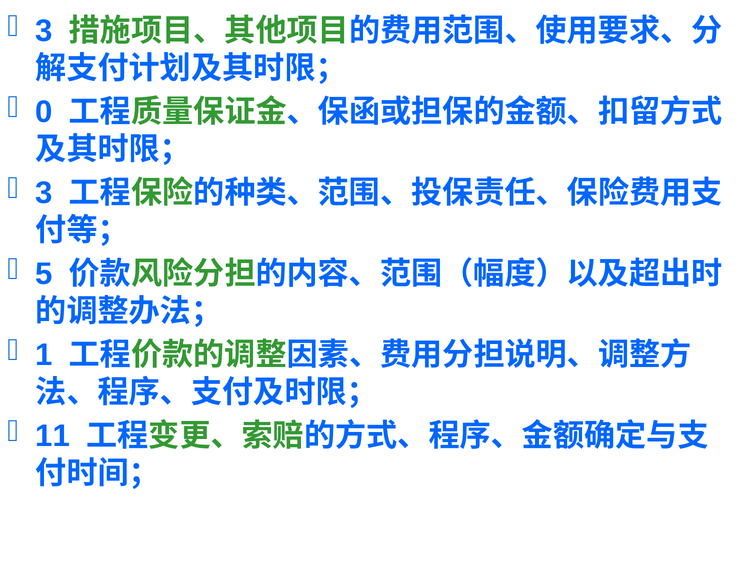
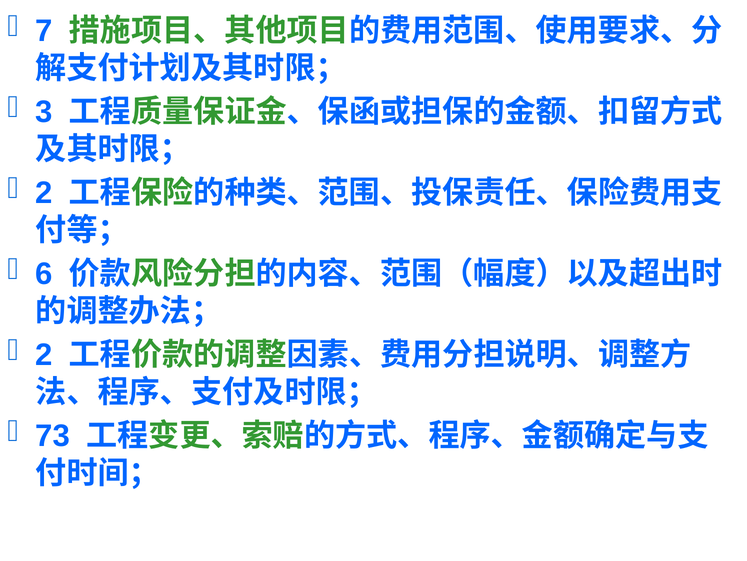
3: 3 -> 7 (44, 31)
0: 0 -> 3 (44, 112)
3: 3 -> 2 (44, 193)
5: 5 -> 6 (44, 274)
1: 1 -> 2 (44, 355)
11: 11 -> 73 (53, 435)
